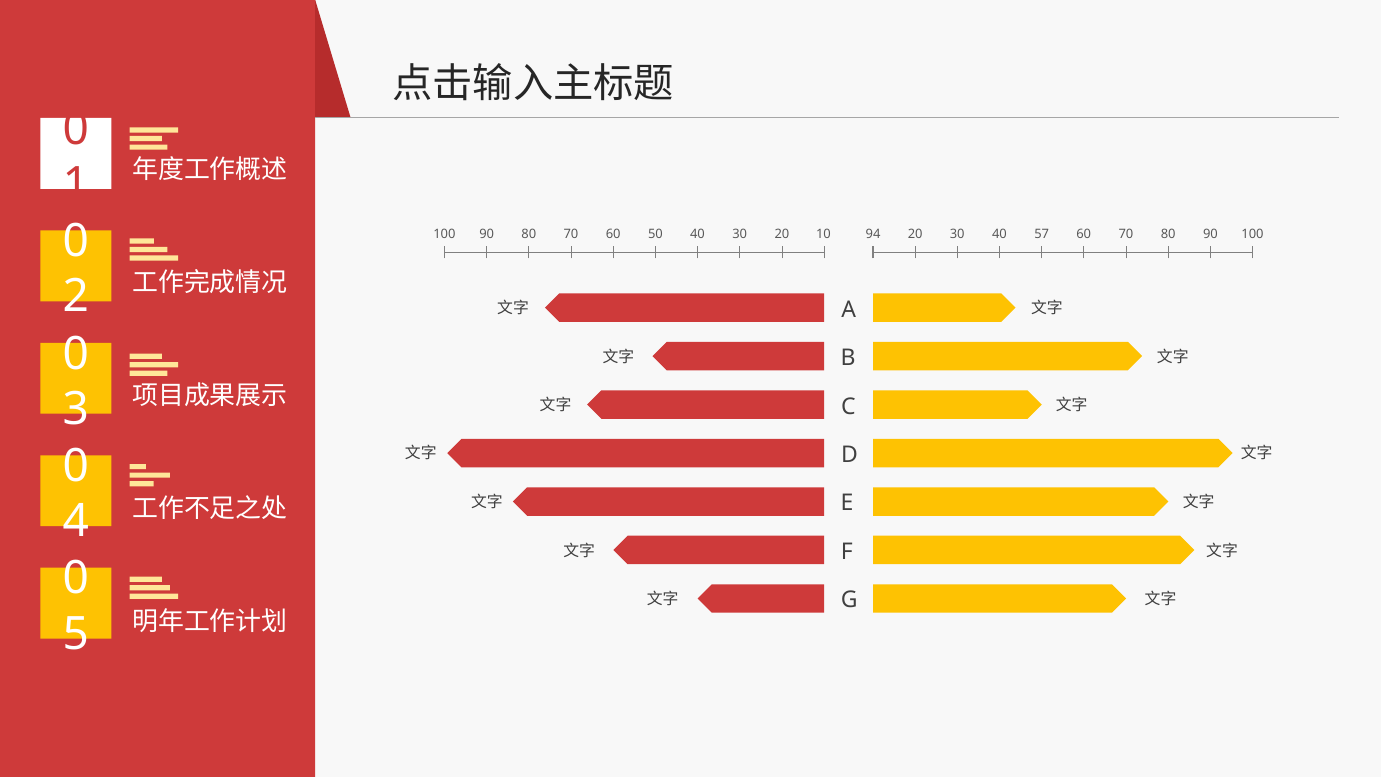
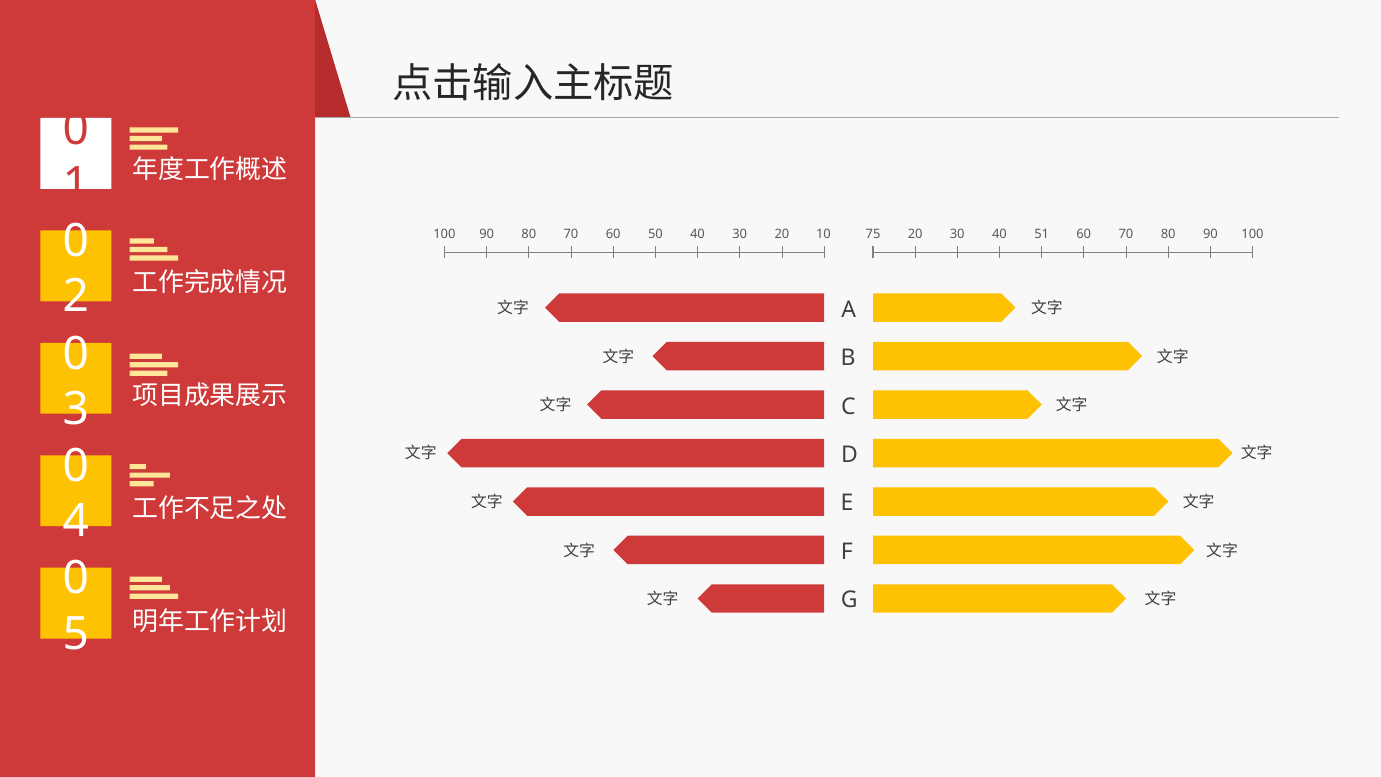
94: 94 -> 75 (873, 234)
57: 57 -> 51 (1042, 234)
